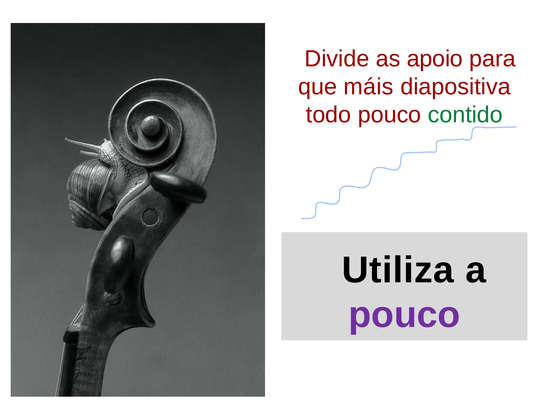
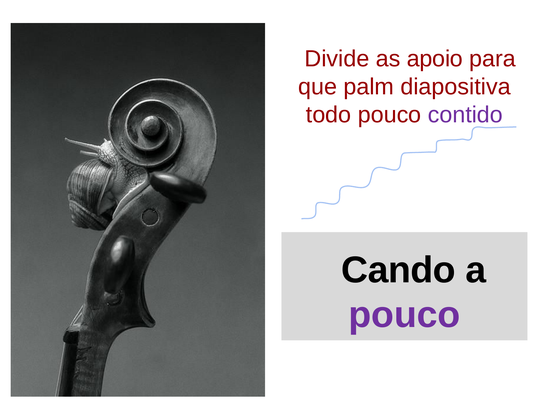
máis: máis -> palm (369, 87)
contido colour: green -> purple (465, 115)
Utiliza: Utiliza -> Cando (398, 270)
